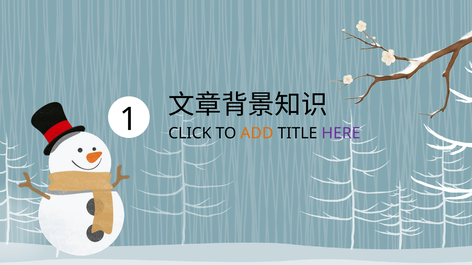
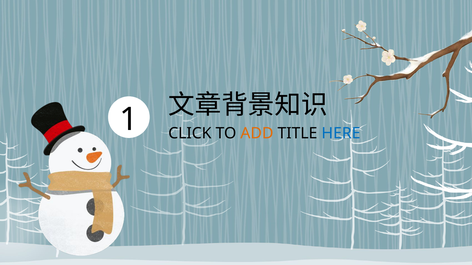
HERE colour: purple -> blue (341, 134)
